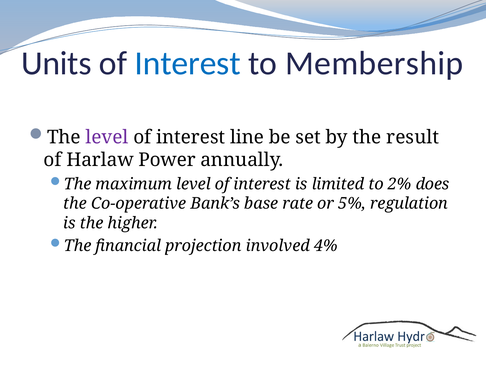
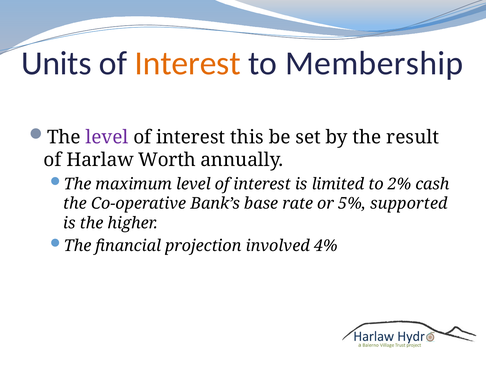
Interest colour: blue -> orange (188, 63)
line: line -> this (247, 137)
Power: Power -> Worth (167, 160)
does: does -> cash (433, 184)
regulation: regulation -> supported (409, 203)
